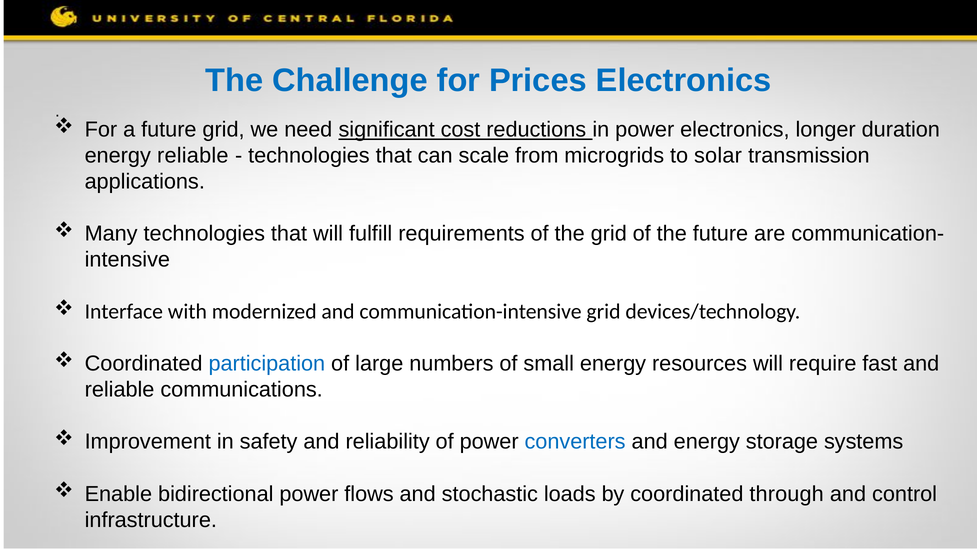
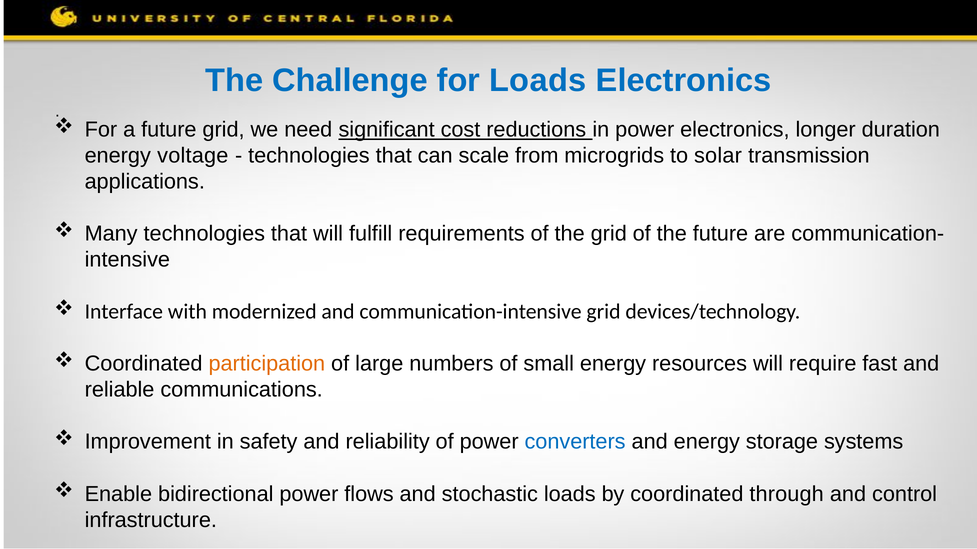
for Prices: Prices -> Loads (538, 81)
energy reliable: reliable -> voltage (193, 156)
participation colour: blue -> orange (267, 364)
